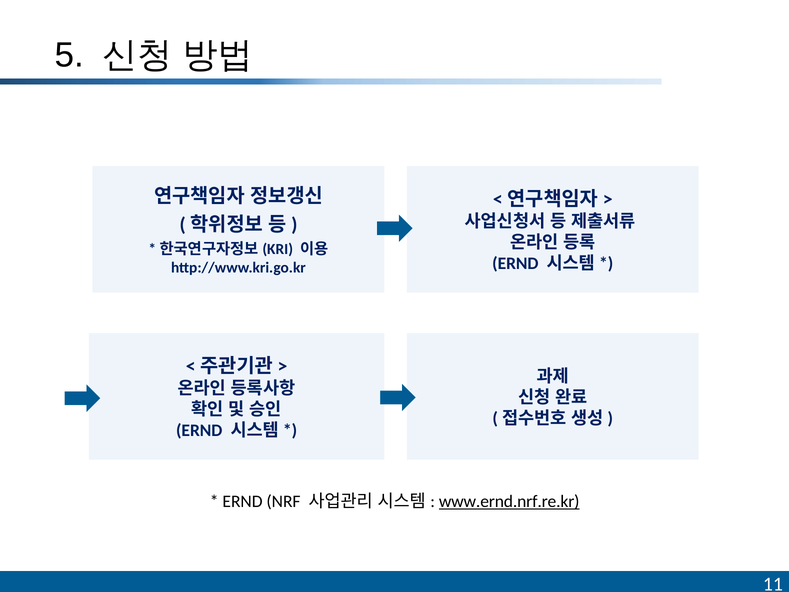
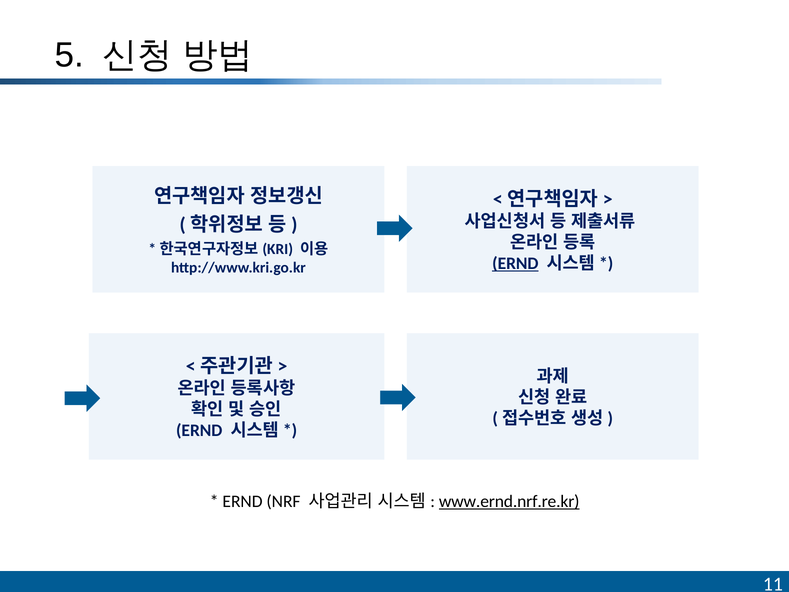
ERND underline: none -> present (515, 263)
